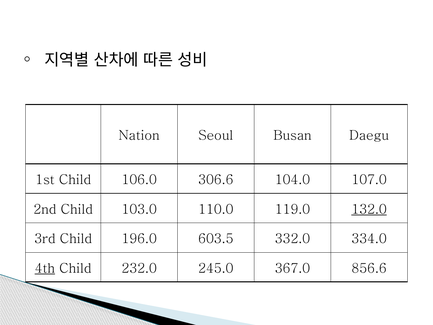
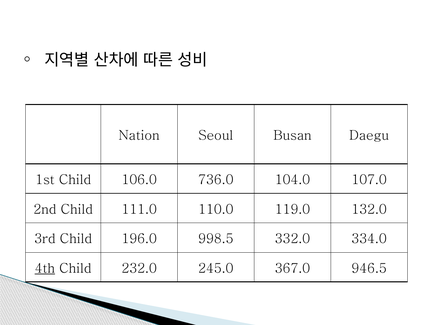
306.6: 306.6 -> 736.0 (216, 180)
103.0: 103.0 -> 111.0 (139, 209)
132.0 underline: present -> none (369, 209)
603.5: 603.5 -> 998.5 (216, 239)
856.6: 856.6 -> 946.5 (369, 268)
